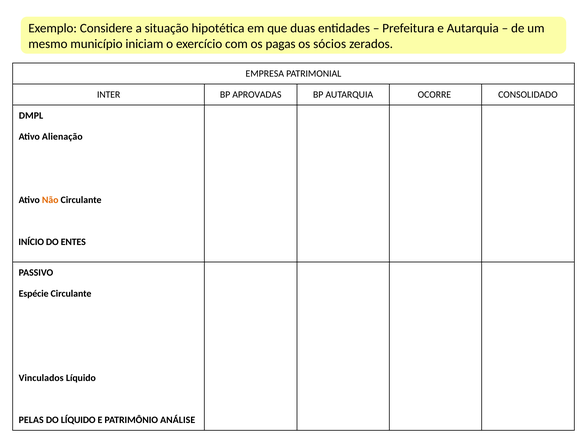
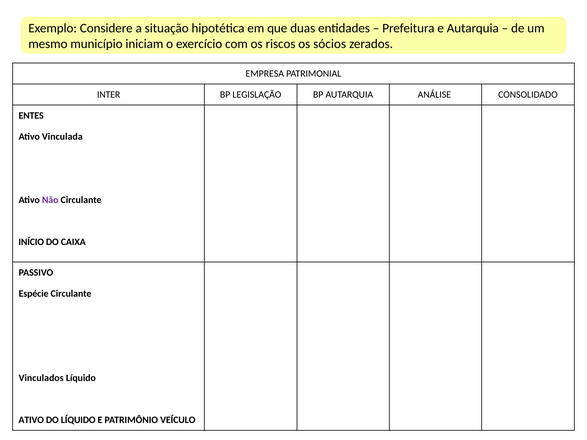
pagas: pagas -> riscos (281, 44)
APROVADAS: APROVADAS -> LEGISLAÇÃO (257, 95)
OCORRE: OCORRE -> ANÁLISE (434, 95)
DMPL: DMPL -> ENTES (31, 116)
Alienação: Alienação -> Vinculada (62, 137)
Não colour: orange -> purple (50, 200)
ENTES: ENTES -> CAIXA (73, 242)
PELAS: PELAS -> ATIVO (31, 420)
ANÁLISE: ANÁLISE -> VEÍCULO (178, 420)
